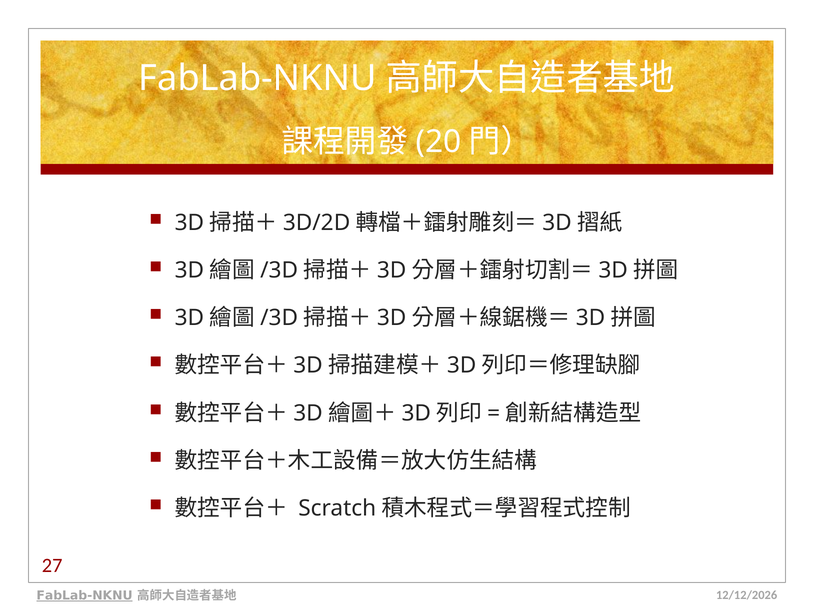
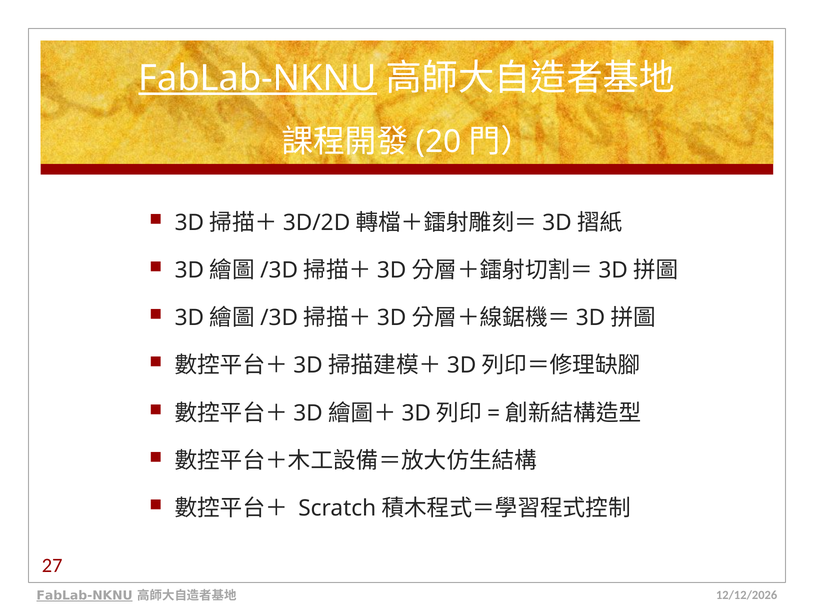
FabLab-NKNU underline: none -> present (258, 78)
